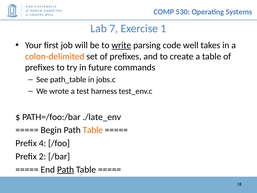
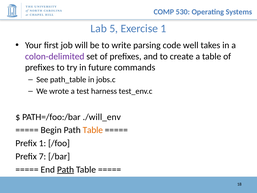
7: 7 -> 5 (114, 28)
write underline: present -> none (121, 45)
colon-delimited colour: orange -> purple (55, 56)
./late_env: ./late_env -> ./will_env (102, 117)
Prefix 4: 4 -> 1 (42, 143)
2: 2 -> 7 (42, 156)
